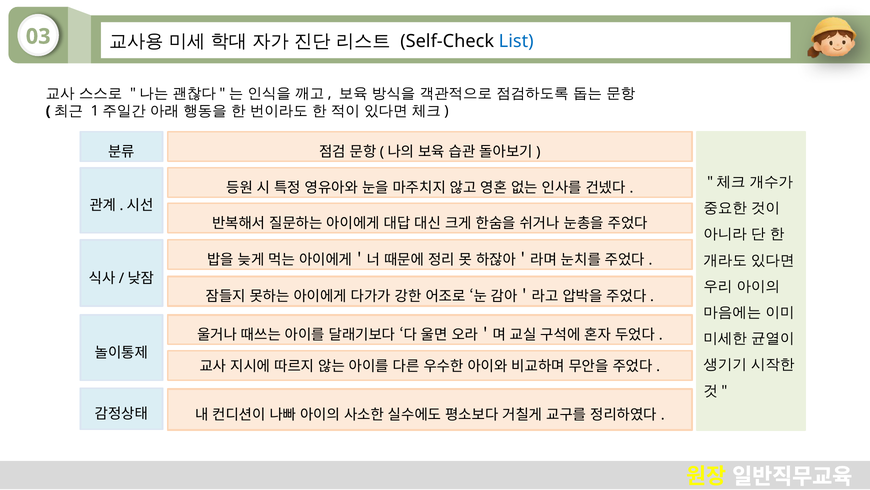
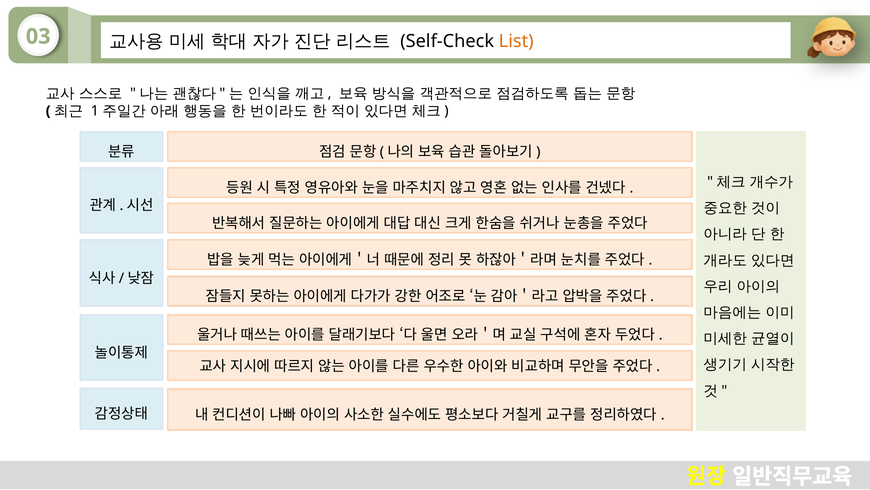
List colour: blue -> orange (516, 41)
